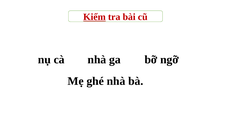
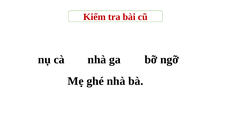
Kiểm underline: present -> none (95, 17)
